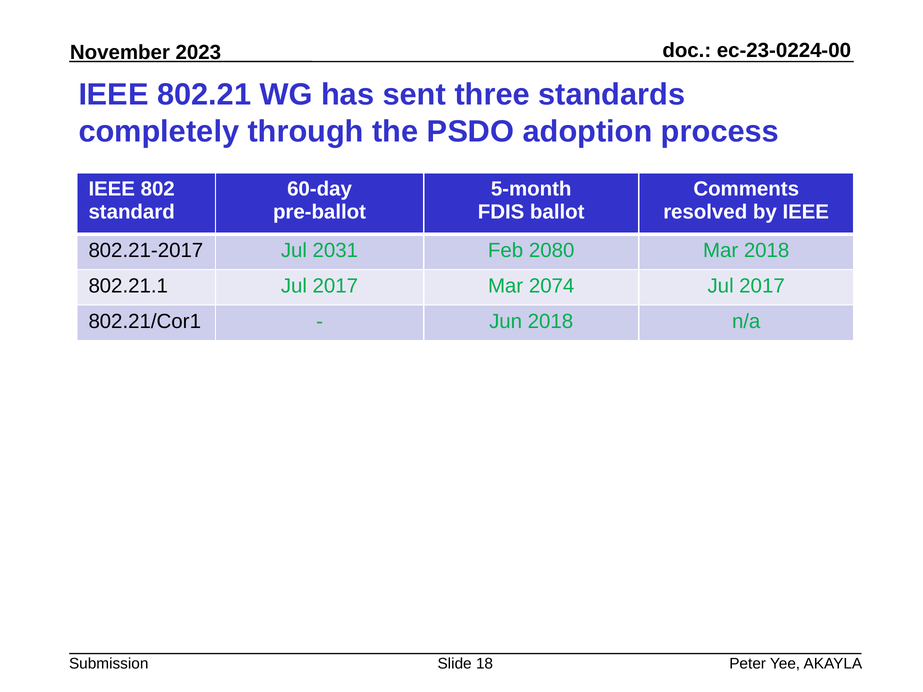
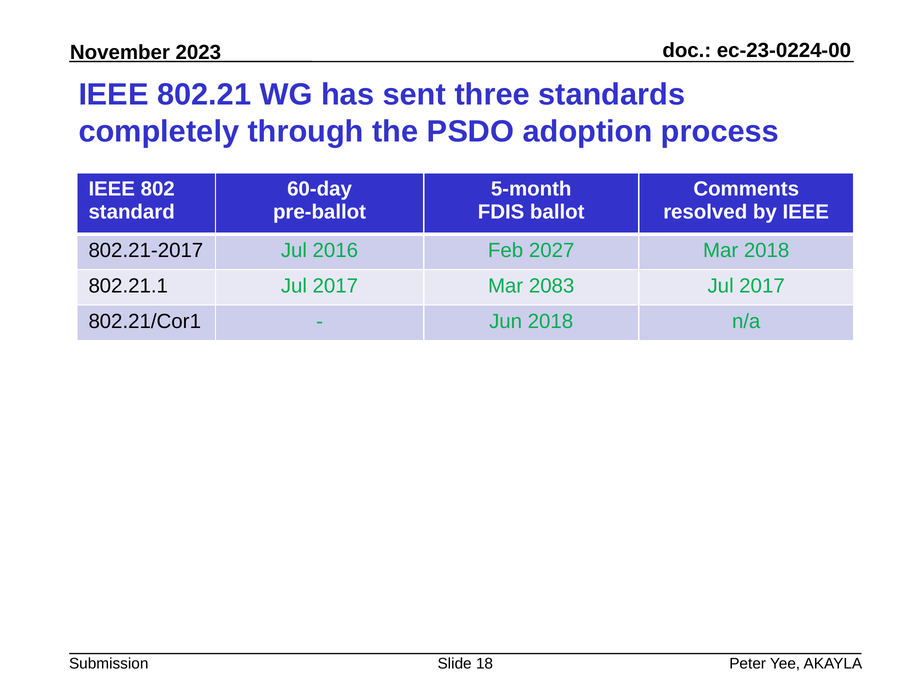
2031: 2031 -> 2016 (335, 250)
2080: 2080 -> 2027 (552, 250)
2074: 2074 -> 2083 (552, 286)
